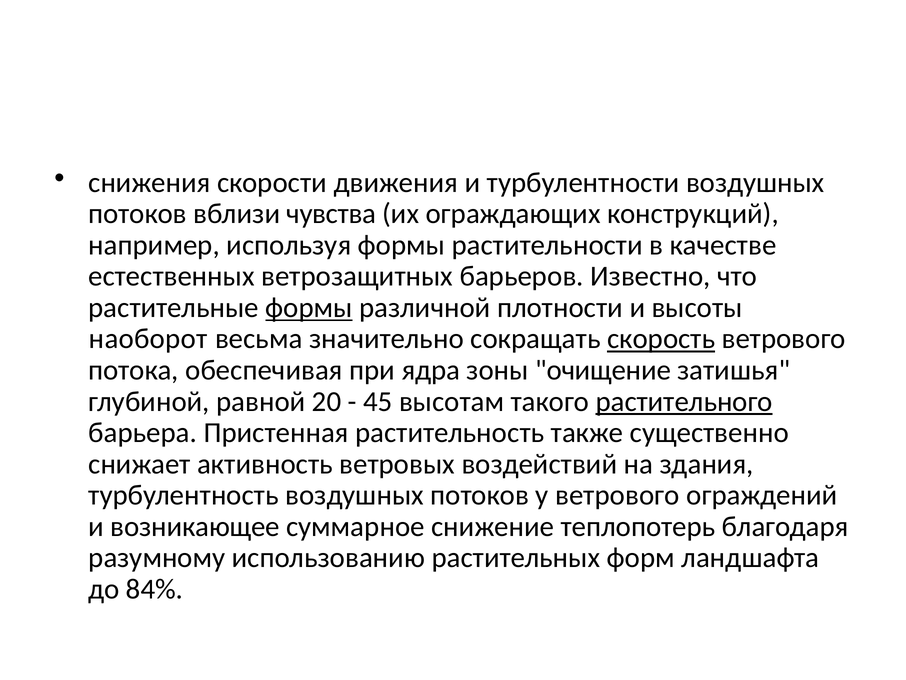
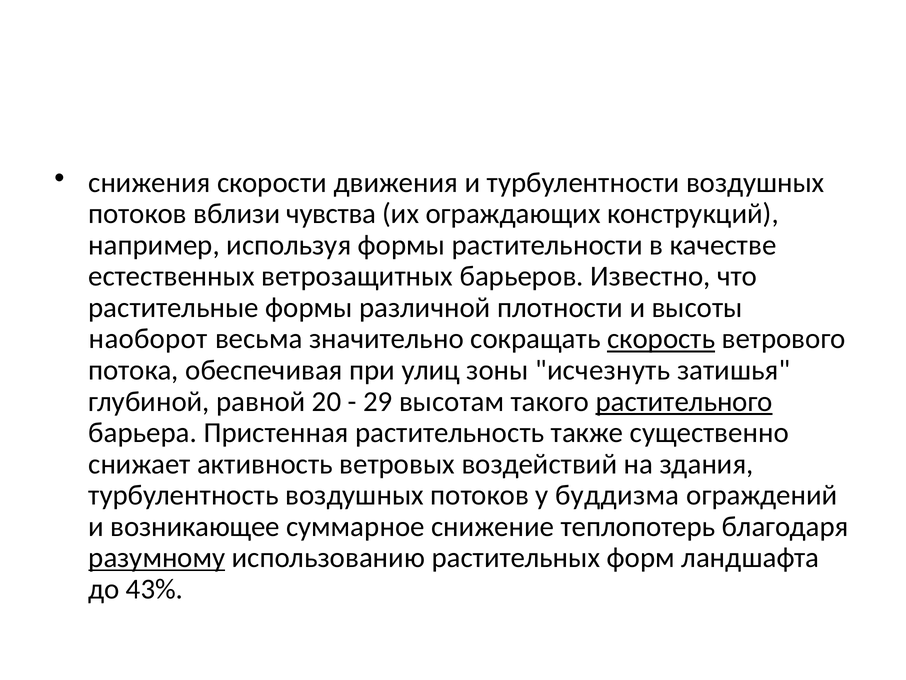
формы underline: present -> none (309, 307)
ядра: ядра -> улиц (431, 370)
очищение: очищение -> исчезнуть (603, 370)
45: 45 -> 29 (378, 401)
у ветрового: ветрового -> буддизма (617, 495)
разумному underline: none -> present (157, 557)
84%: 84% -> 43% (155, 589)
